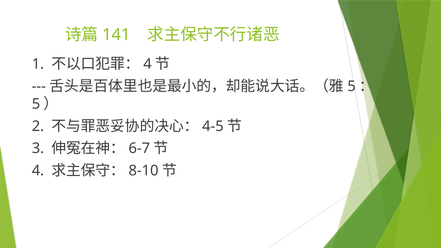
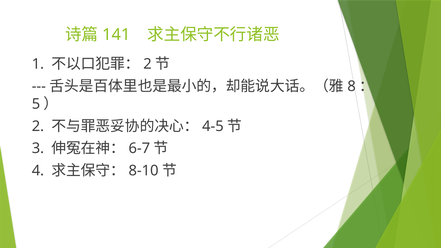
4: 4 -> 2 (147, 64)
5: 5 -> 8 (352, 86)
